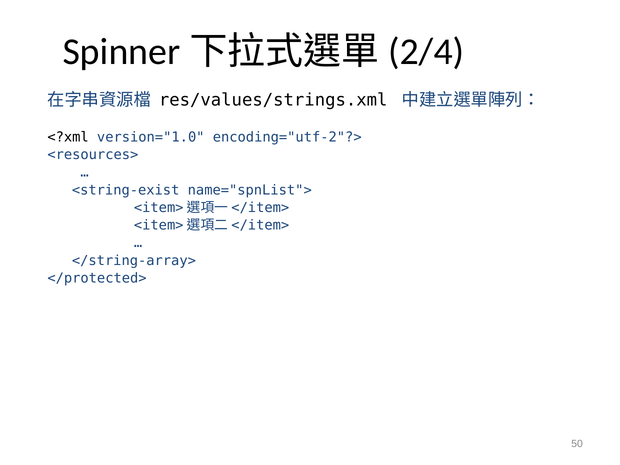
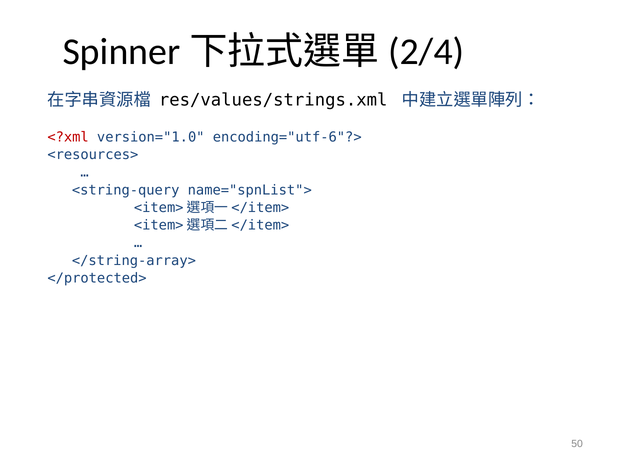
<?xml colour: black -> red (68, 137)
encoding="utf-2"?>: encoding="utf-2"?> -> encoding="utf-6"?> (287, 137)
<string-exist: <string-exist -> <string-query (126, 190)
